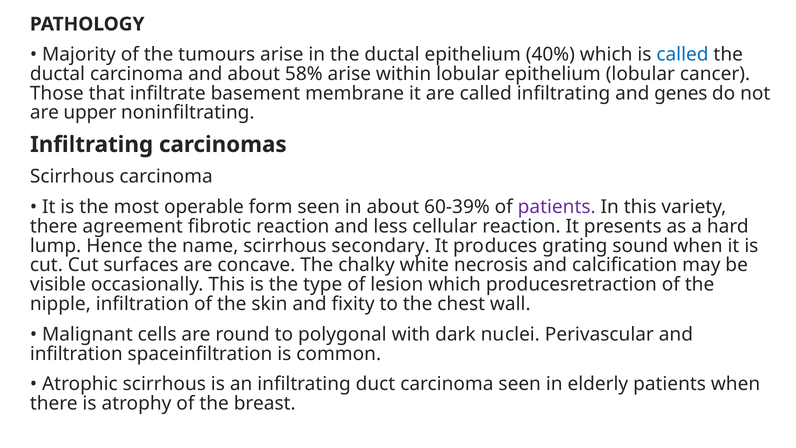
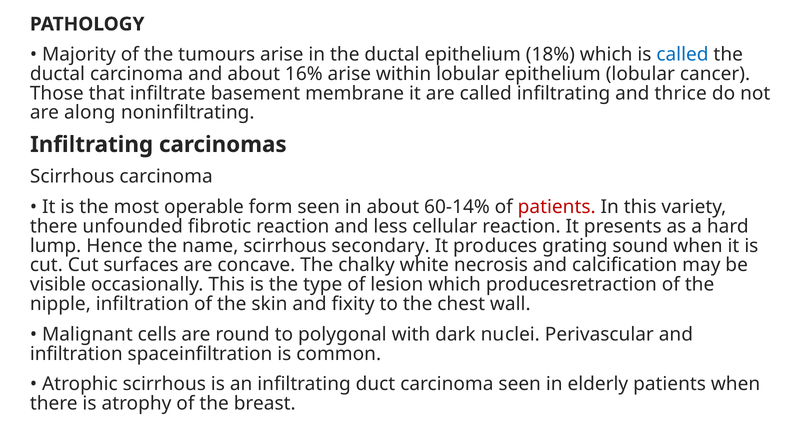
40%: 40% -> 18% (550, 54)
58%: 58% -> 16% (304, 74)
genes: genes -> thrice (681, 93)
upper: upper -> along (90, 113)
60-39%: 60-39% -> 60-14% (457, 207)
patients colour: purple -> red (557, 207)
agreement: agreement -> unfounded (133, 226)
